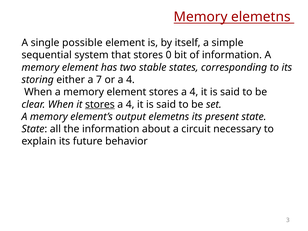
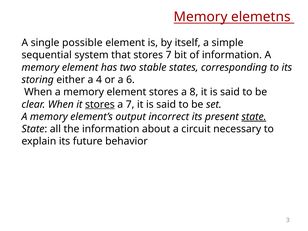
stores 0: 0 -> 7 (169, 55)
7: 7 -> 4 (99, 80)
or a 4: 4 -> 6 (130, 80)
element stores a 4: 4 -> 8 (194, 92)
4: 4 -> 7 (130, 104)
output elemetns: elemetns -> incorrect (169, 117)
state underline: none -> present (254, 117)
